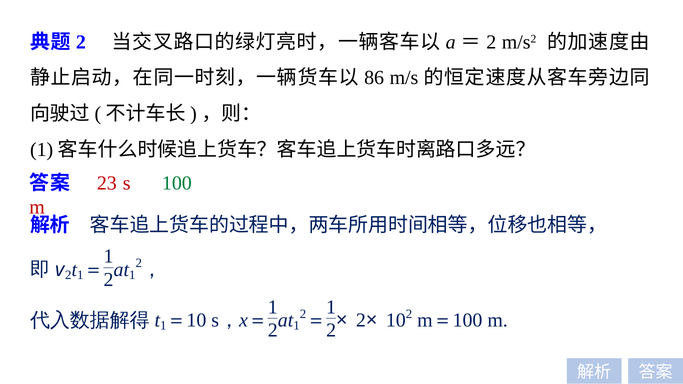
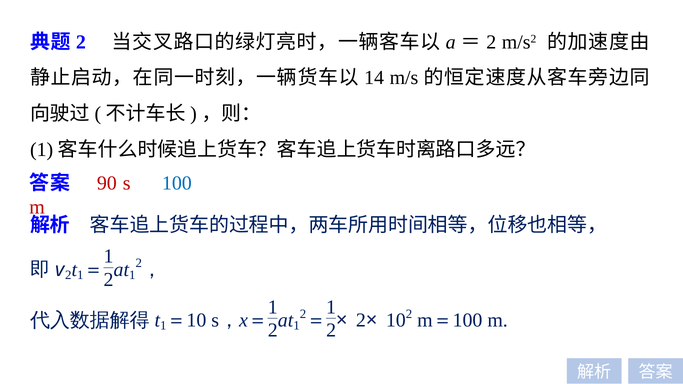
86: 86 -> 14 (374, 78)
23: 23 -> 90 (107, 183)
100 colour: green -> blue (177, 183)
